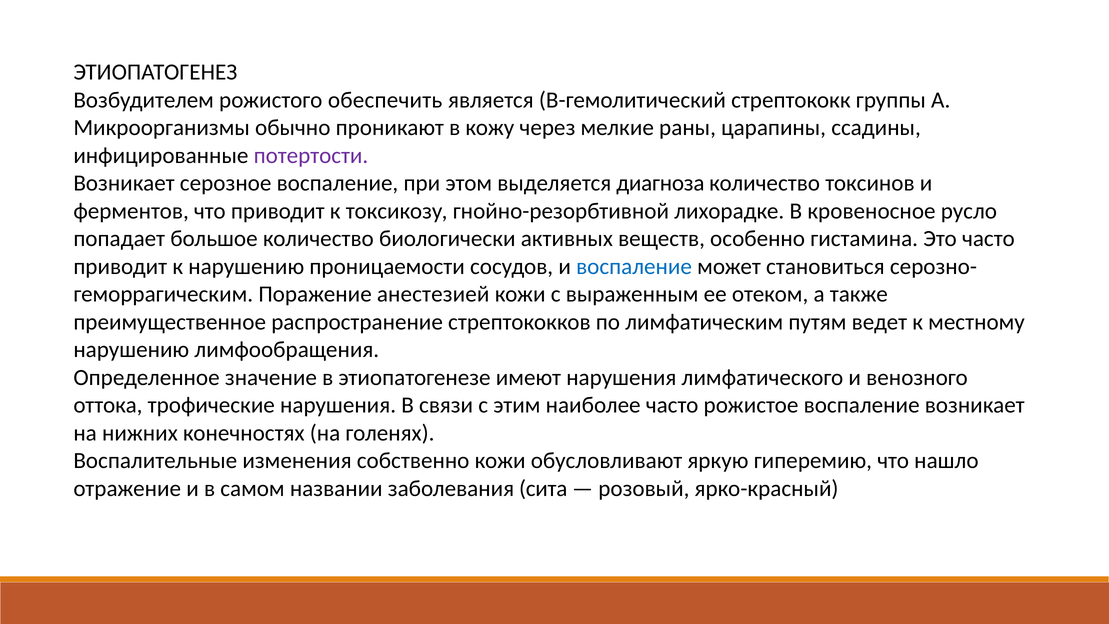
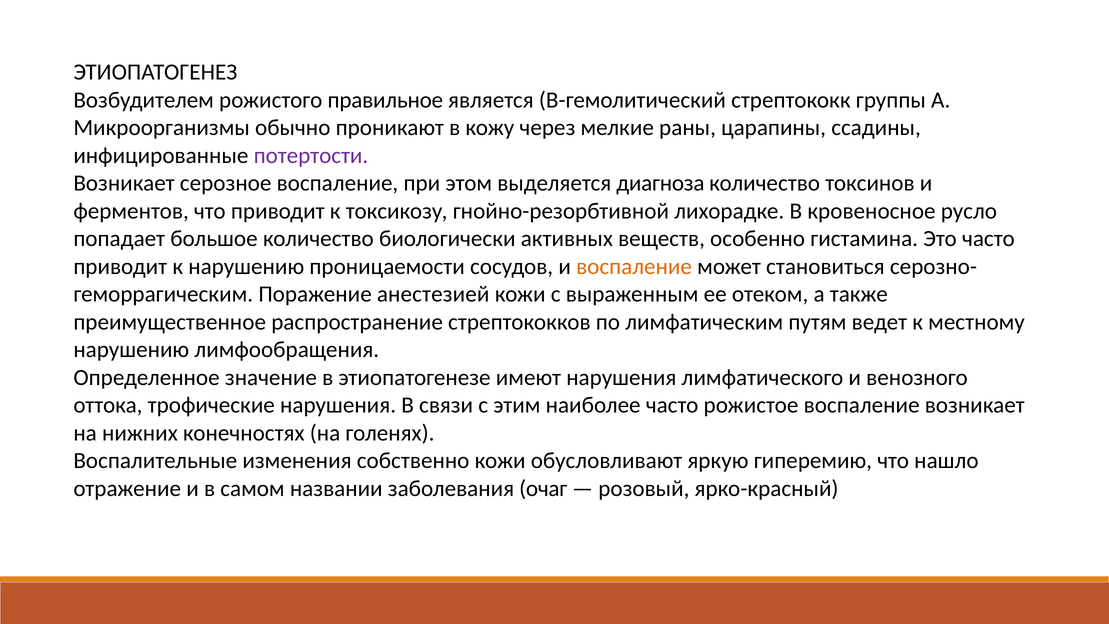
обеспечить: обеспечить -> правильное (385, 100)
воспаление colour: blue -> orange (634, 266)
сита: сита -> очаг (543, 488)
